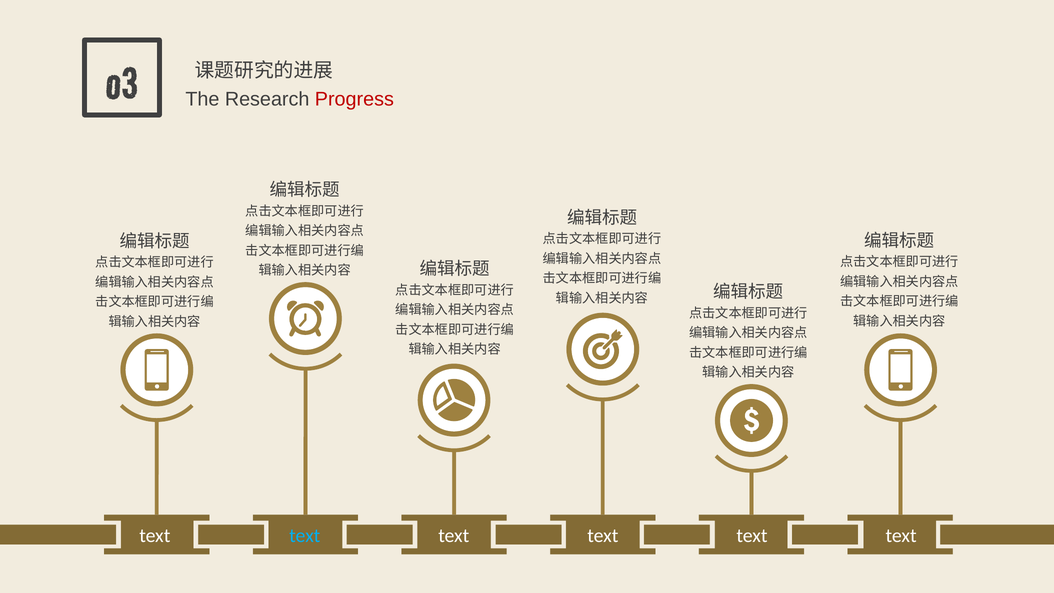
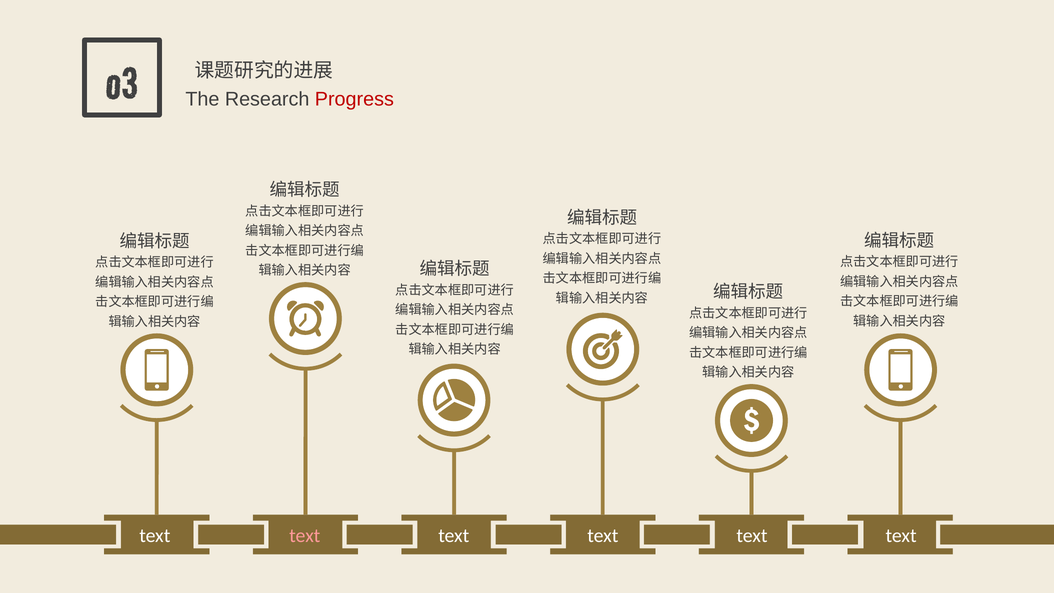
text colour: light blue -> pink (305, 536)
